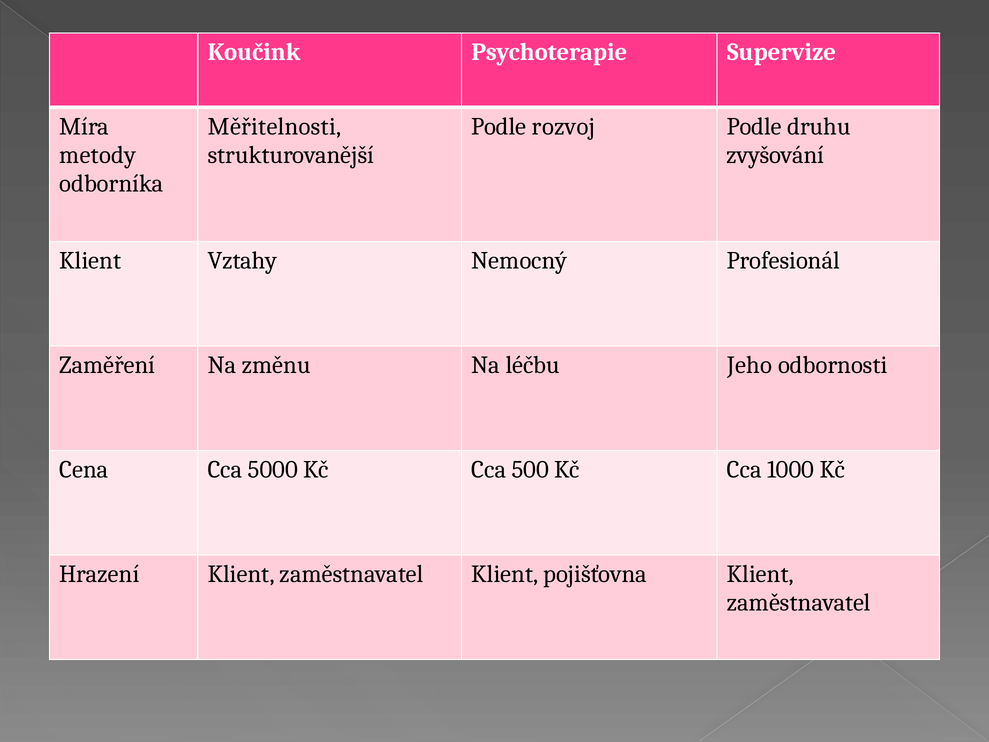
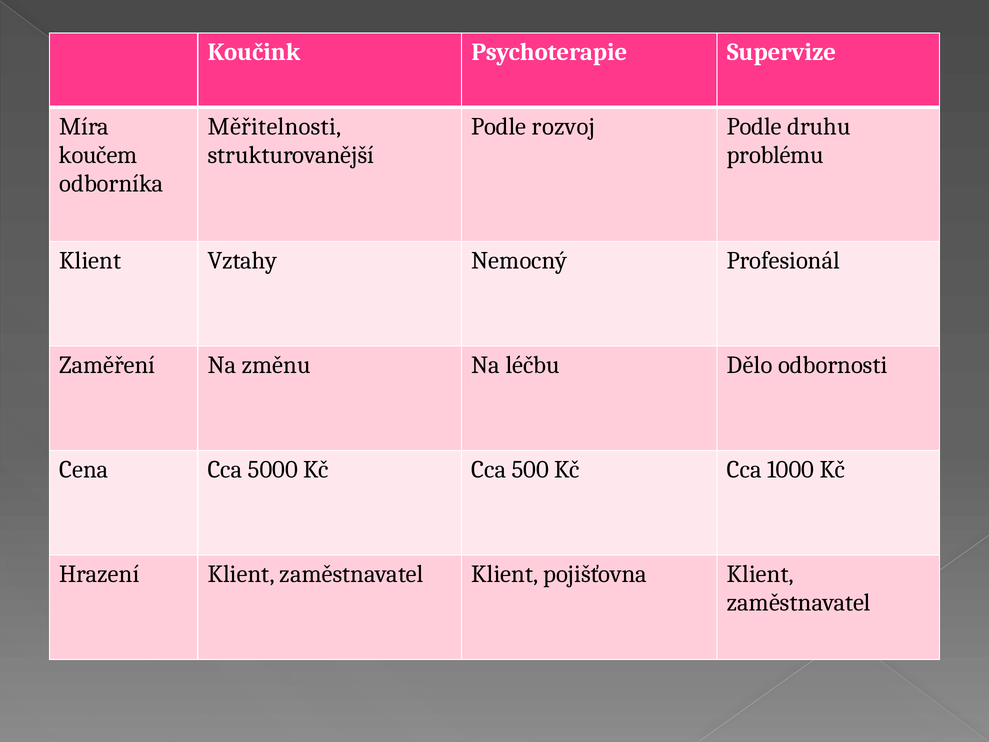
metody: metody -> koučem (98, 155)
zvyšování: zvyšování -> problému (775, 155)
Jeho: Jeho -> Dělo (750, 365)
